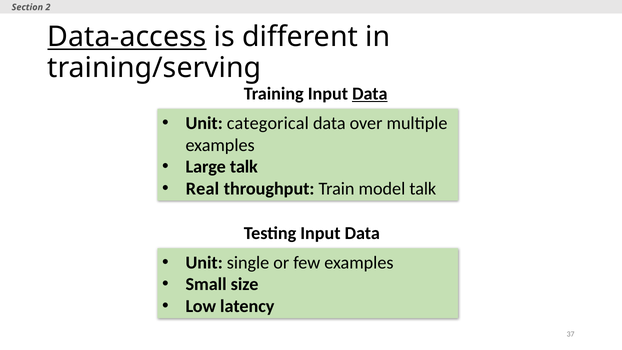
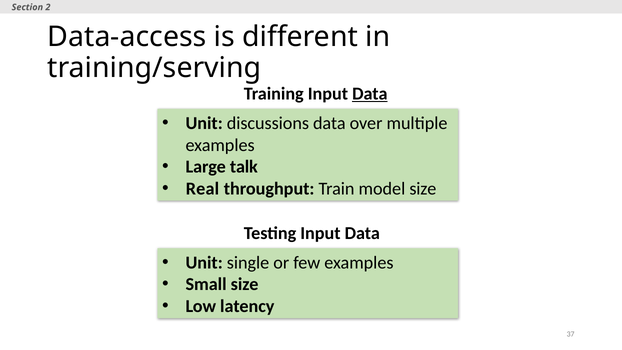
Data-access underline: present -> none (127, 37)
categorical: categorical -> discussions (268, 123)
model talk: talk -> size (423, 189)
